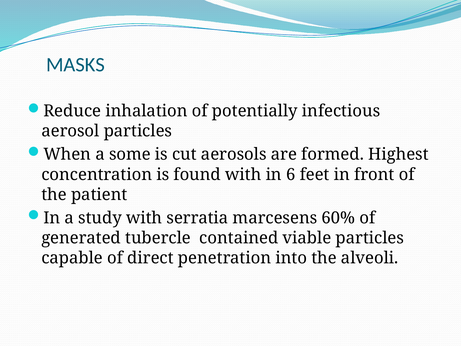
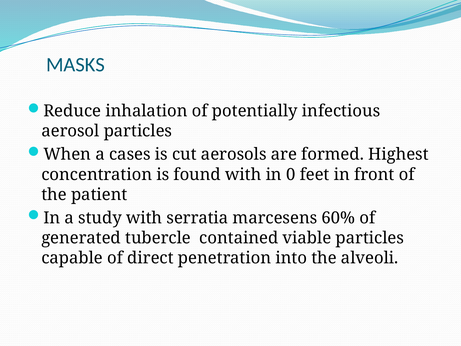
some: some -> cases (130, 154)
6: 6 -> 0 (291, 174)
